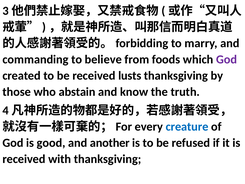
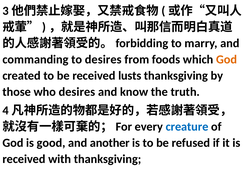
to believe: believe -> desires (103, 59)
God colour: purple -> orange (227, 59)
who abstain: abstain -> desires (77, 92)
